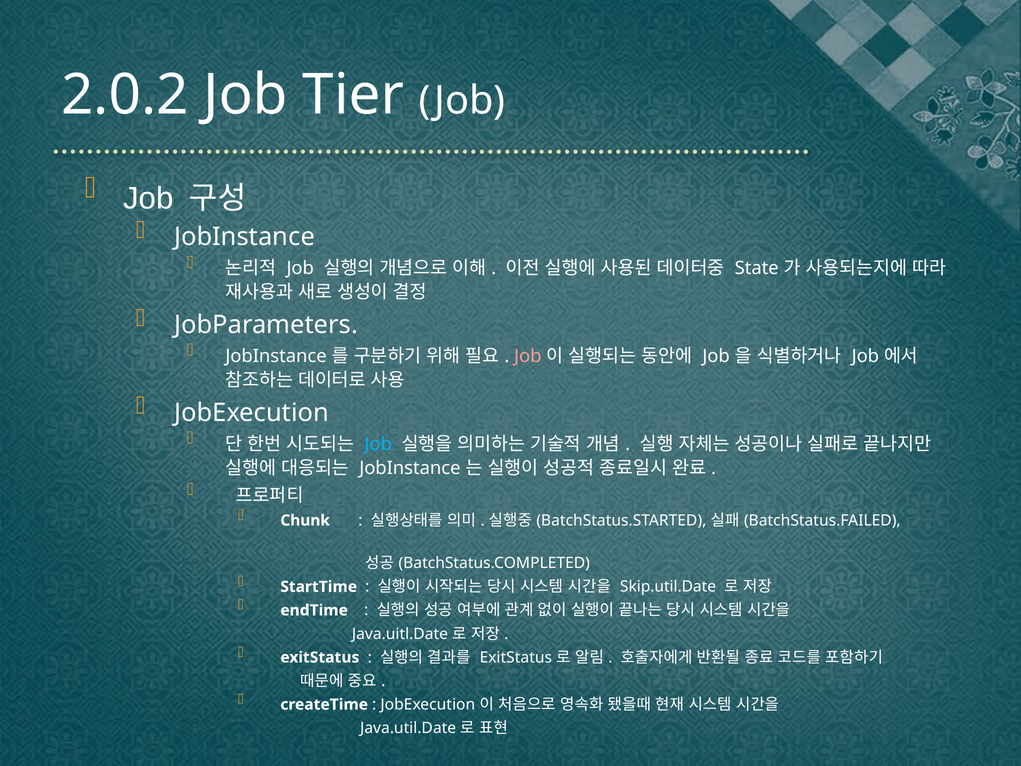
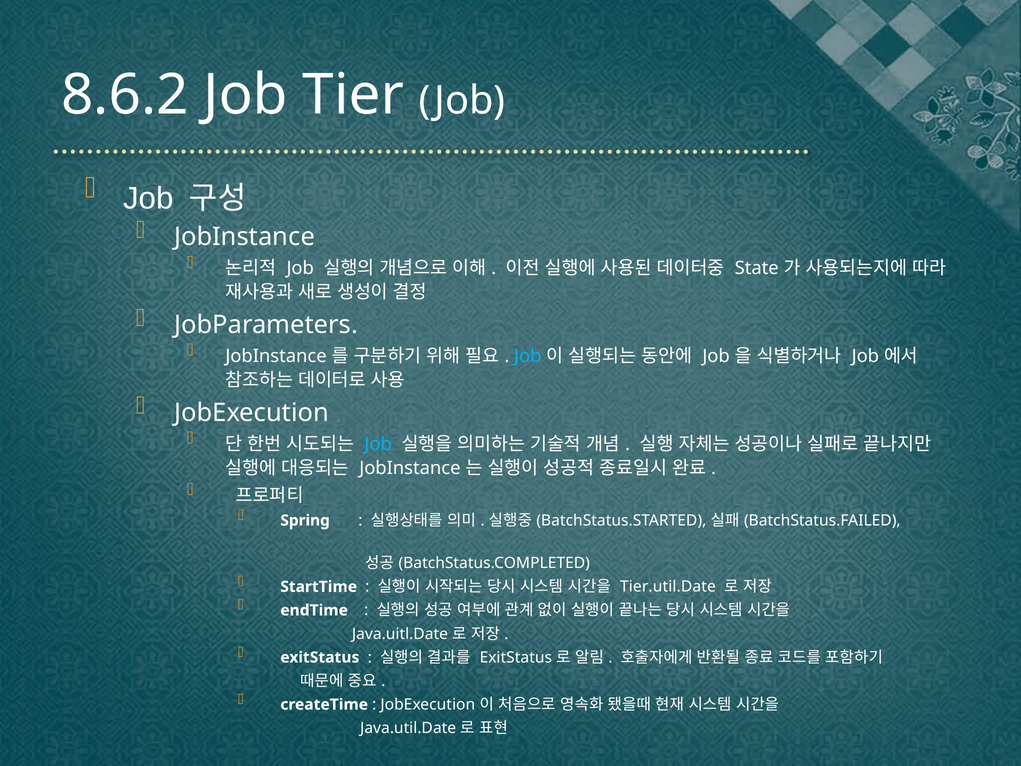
2.0.2: 2.0.2 -> 8.6.2 (125, 95)
Job colour: pink -> light blue (528, 356)
Chunk: Chunk -> Spring (305, 520)
Skip.util.Date: Skip.util.Date -> Tier.util.Date (668, 587)
